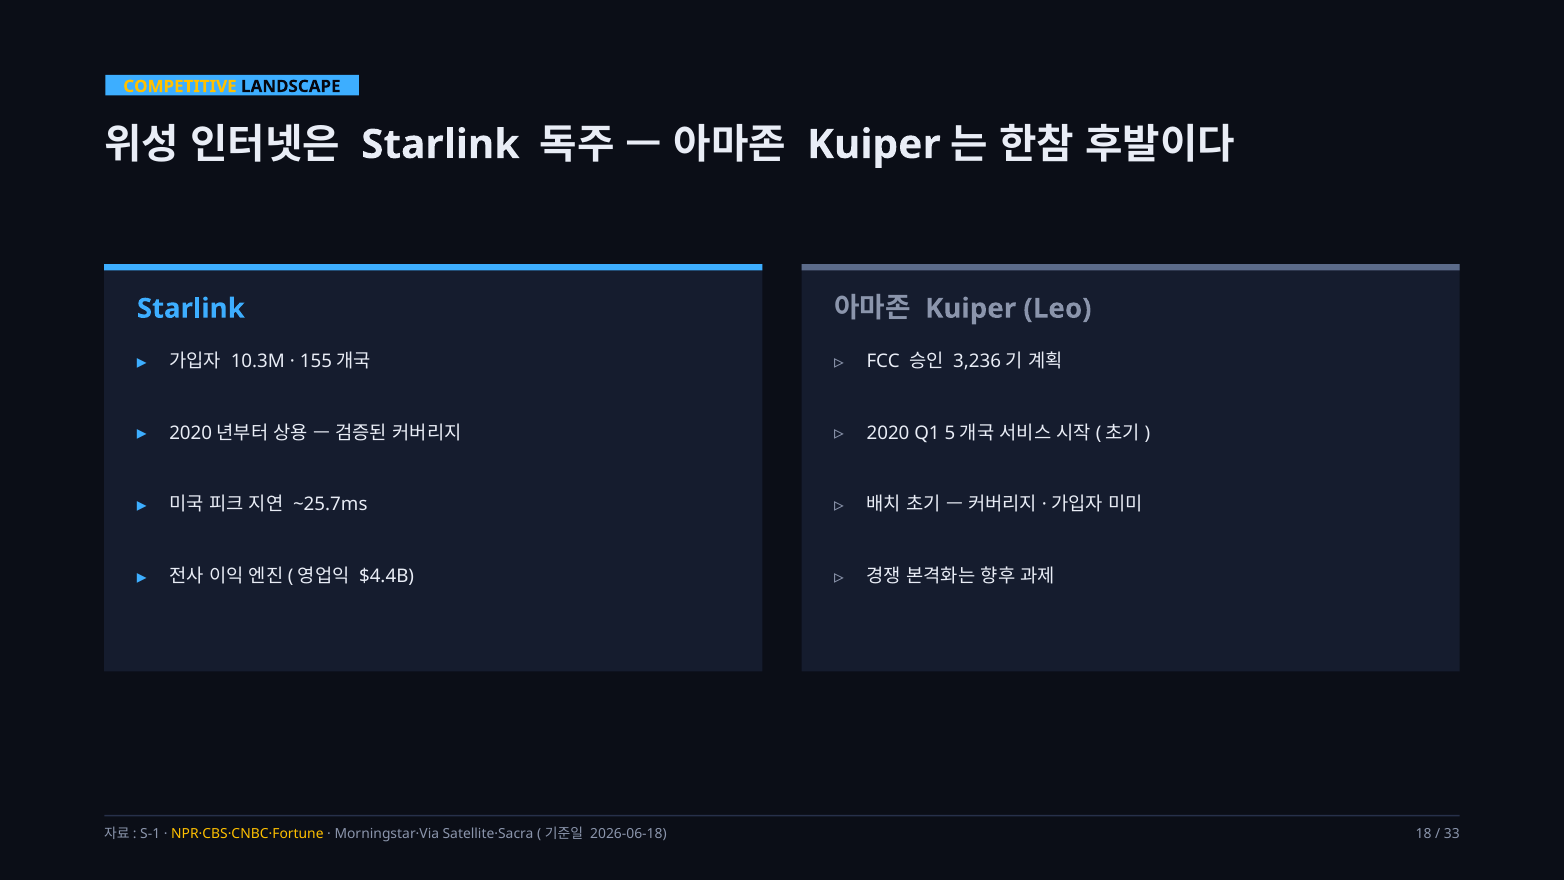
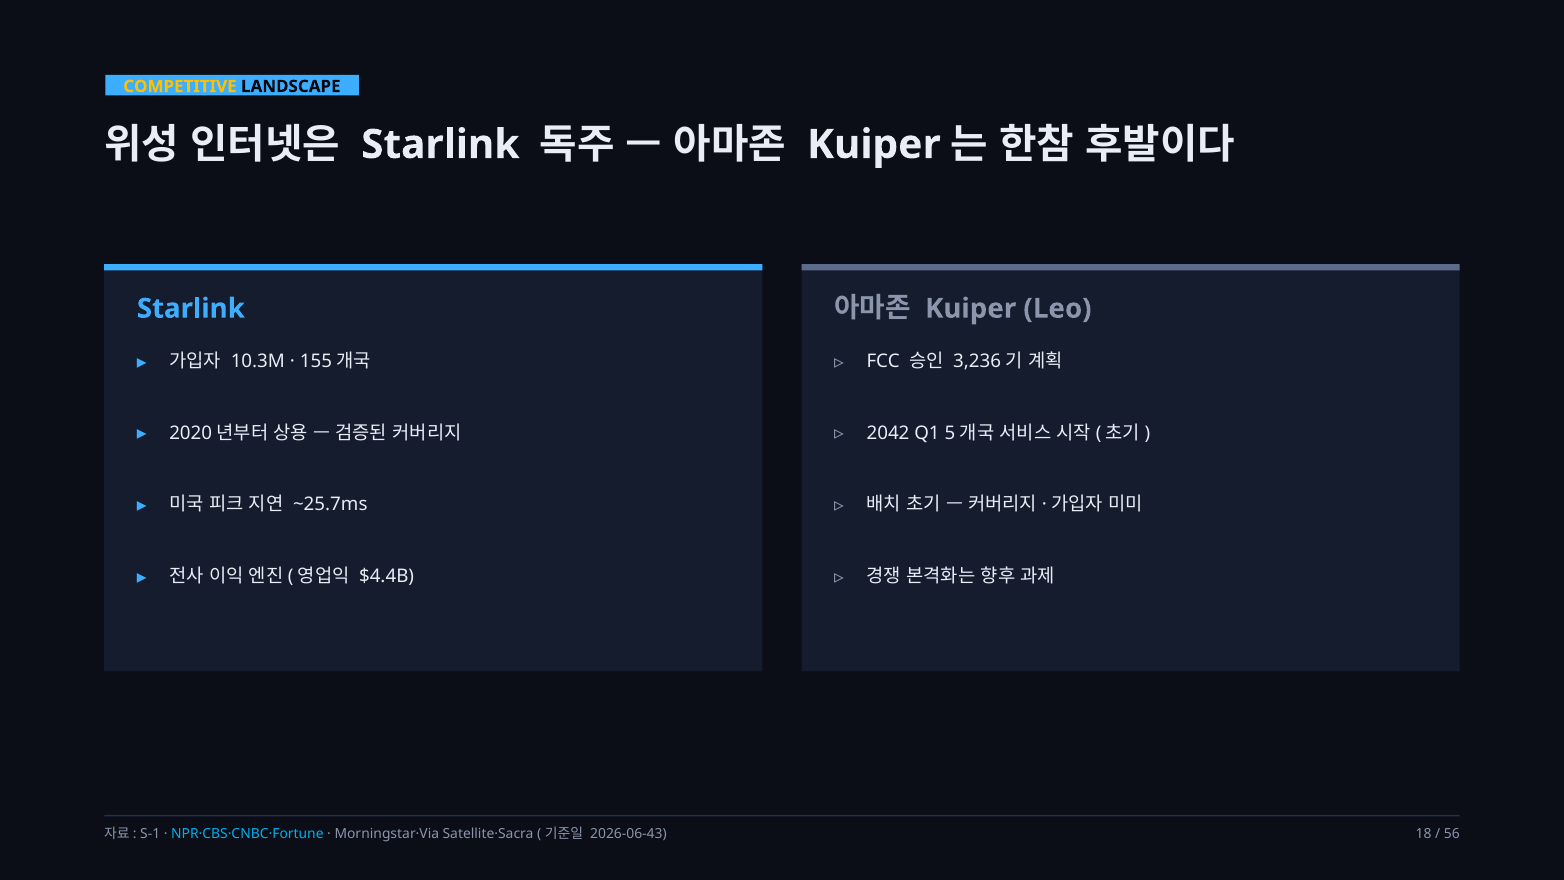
2020: 2020 -> 2042 (888, 433)
NPR·CBS·CNBC·Fortune colour: yellow -> light blue (247, 834)
2026-06-18: 2026-06-18 -> 2026-06-43 (628, 834)
33: 33 -> 56 (1452, 834)
